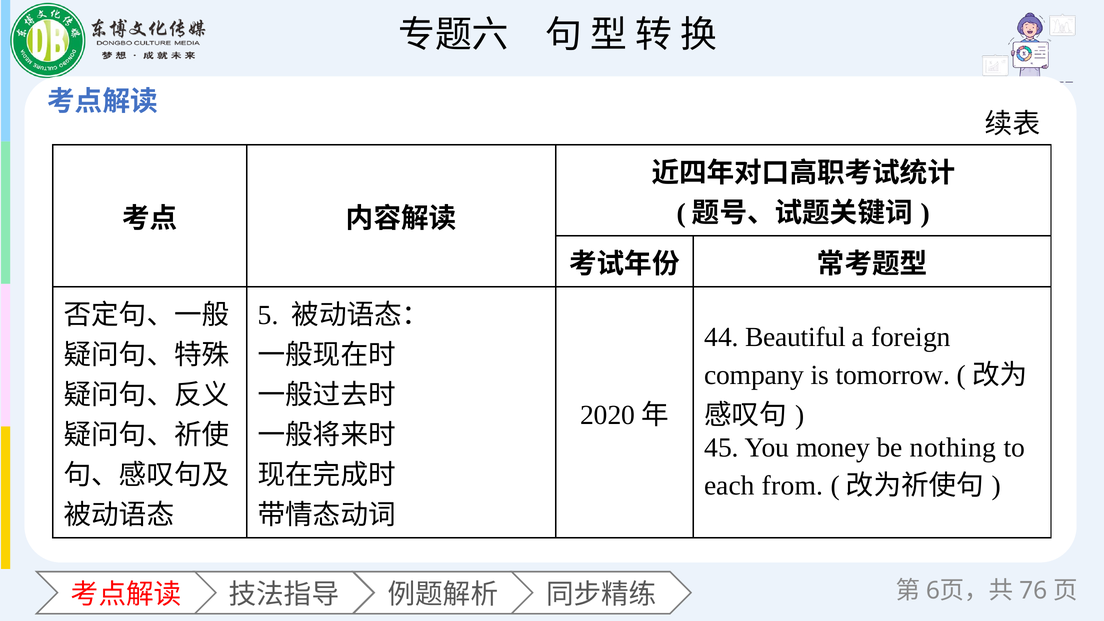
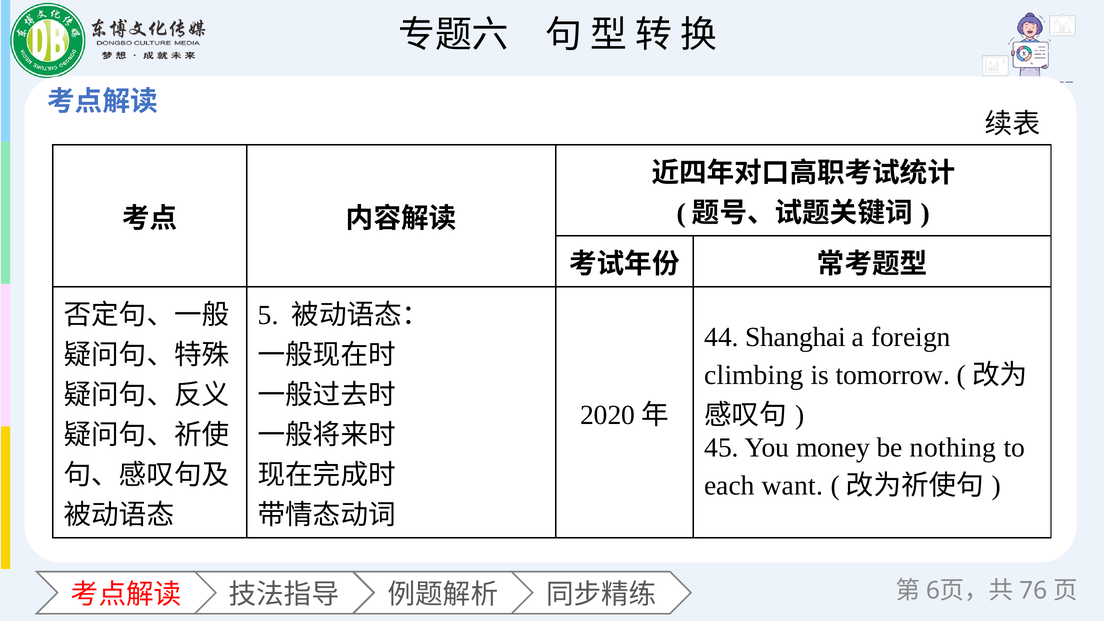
Beautiful: Beautiful -> Shanghai (796, 337)
company: company -> climbing (754, 375)
from: from -> want (793, 486)
